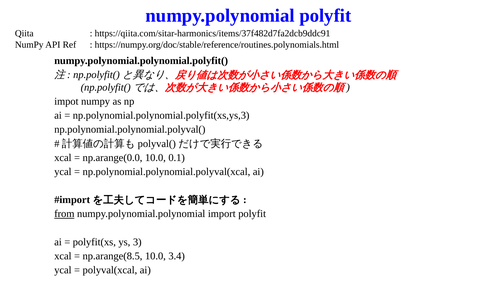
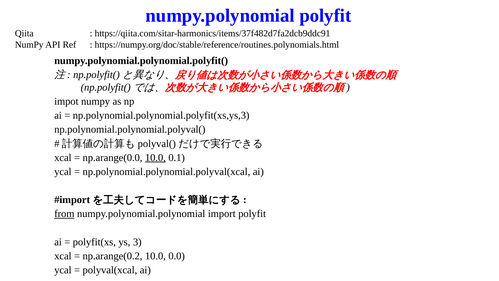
10.0 underline: none -> present (155, 157)
np.arange(8.5: np.arange(8.5 -> np.arange(0.2 (112, 256)
3.4: 3.4 -> 0.0 (177, 256)
